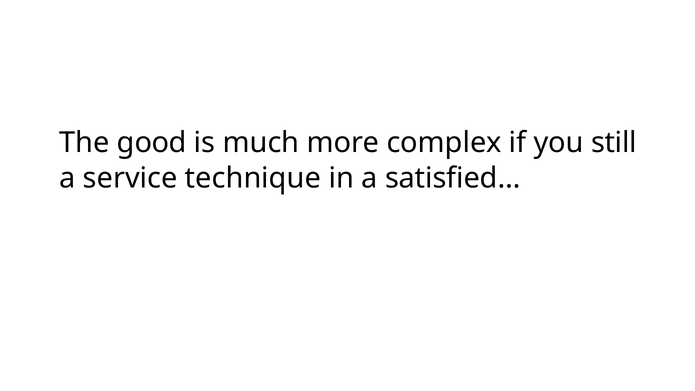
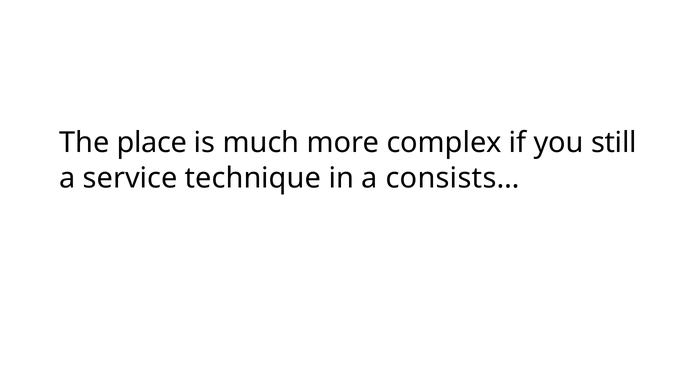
good: good -> place (152, 143)
satisfied…: satisfied… -> consists… (453, 178)
